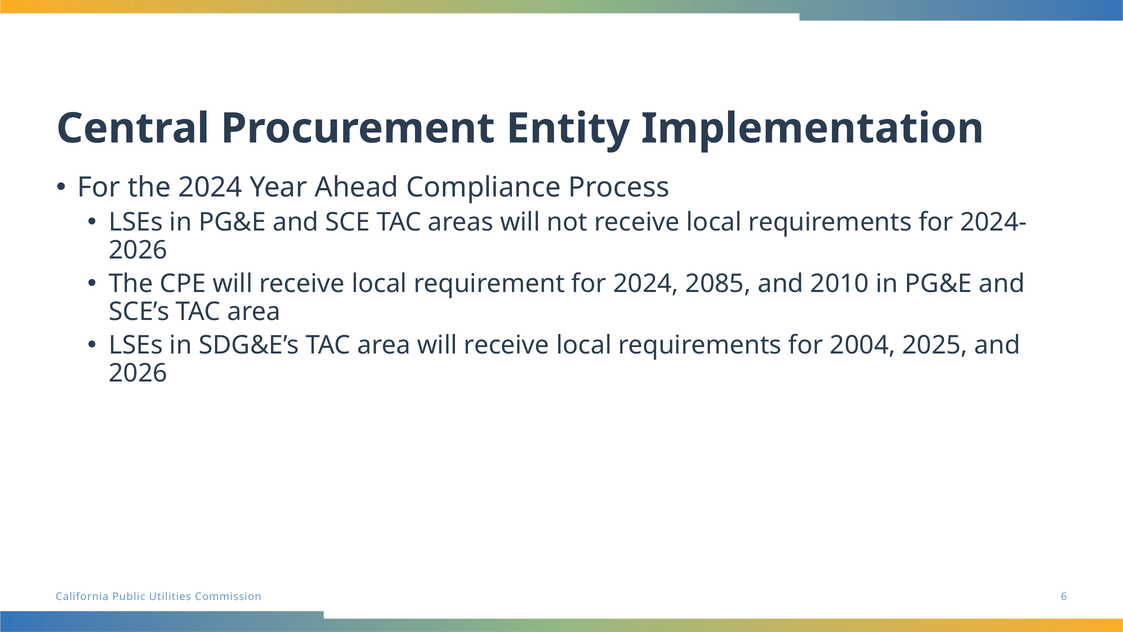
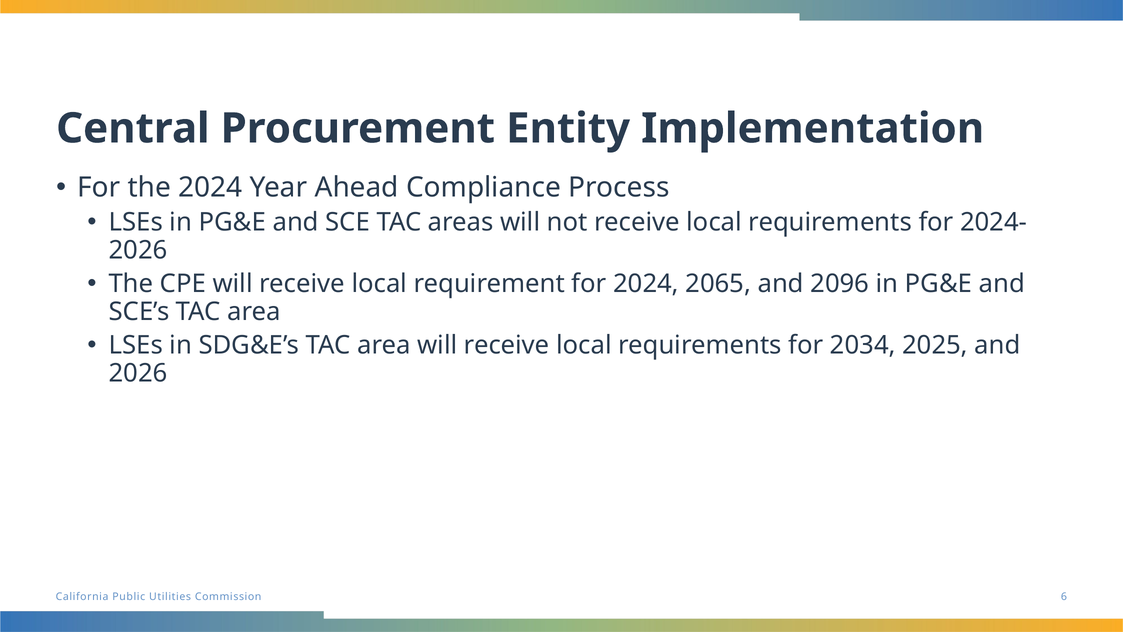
2085: 2085 -> 2065 (718, 284)
2010: 2010 -> 2096 (840, 284)
2004: 2004 -> 2034 (863, 345)
